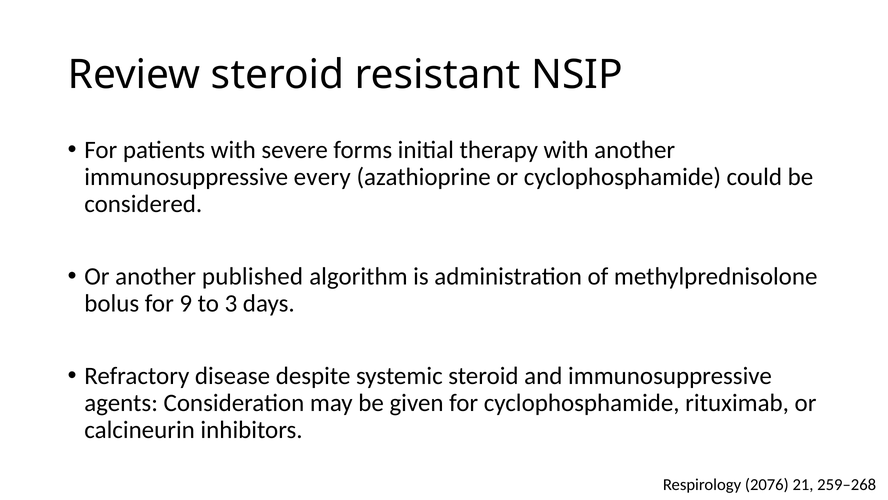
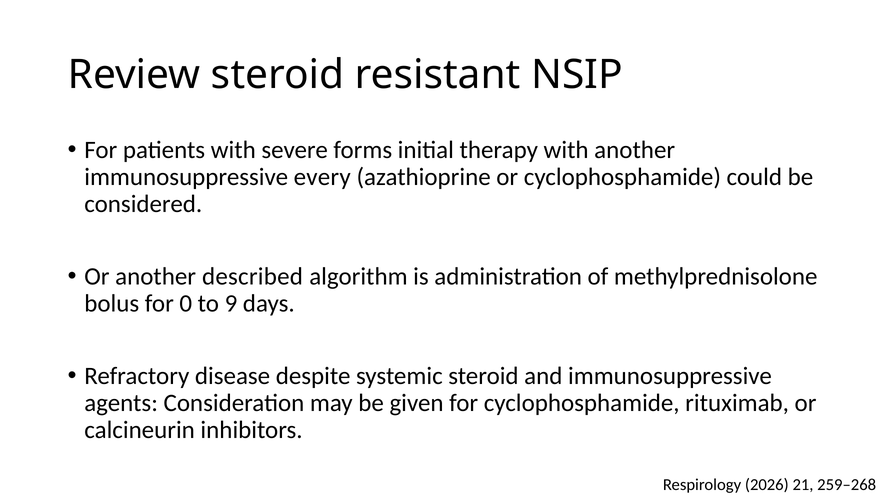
published: published -> described (253, 276)
9: 9 -> 0 (186, 303)
3: 3 -> 9 (231, 303)
2076: 2076 -> 2026 (767, 484)
